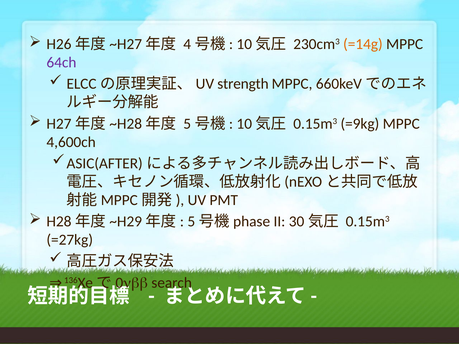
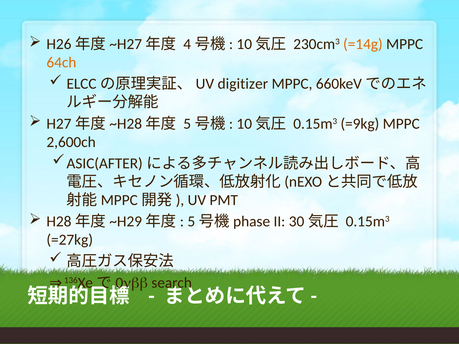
64ch colour: purple -> orange (61, 63)
strength: strength -> digitizer (243, 84)
4,600ch: 4,600ch -> 2,600ch (71, 142)
